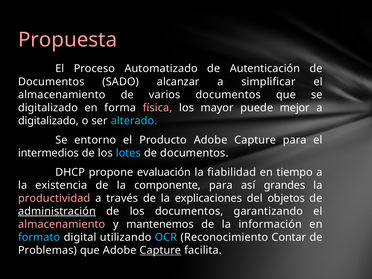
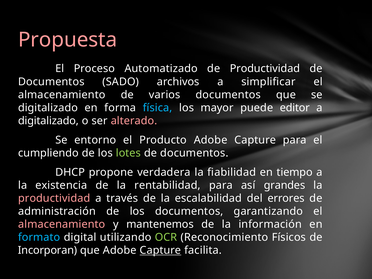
de Autenticación: Autenticación -> Productividad (265, 69)
alcanzar: alcanzar -> archivos (178, 82)
física colour: pink -> light blue (158, 108)
mejor: mejor -> editor (295, 108)
alterado colour: light blue -> pink (134, 121)
intermedios: intermedios -> cumpliendo (48, 153)
lotes colour: light blue -> light green (128, 153)
evaluación: evaluación -> verdadera (164, 172)
componente: componente -> rentabilidad (167, 185)
explicaciones: explicaciones -> escalabilidad (208, 198)
objetos: objetos -> errores (286, 198)
administración underline: present -> none (57, 211)
OCR colour: light blue -> light green (166, 237)
Contar: Contar -> Físicos (289, 237)
Problemas: Problemas -> Incorporan (48, 250)
